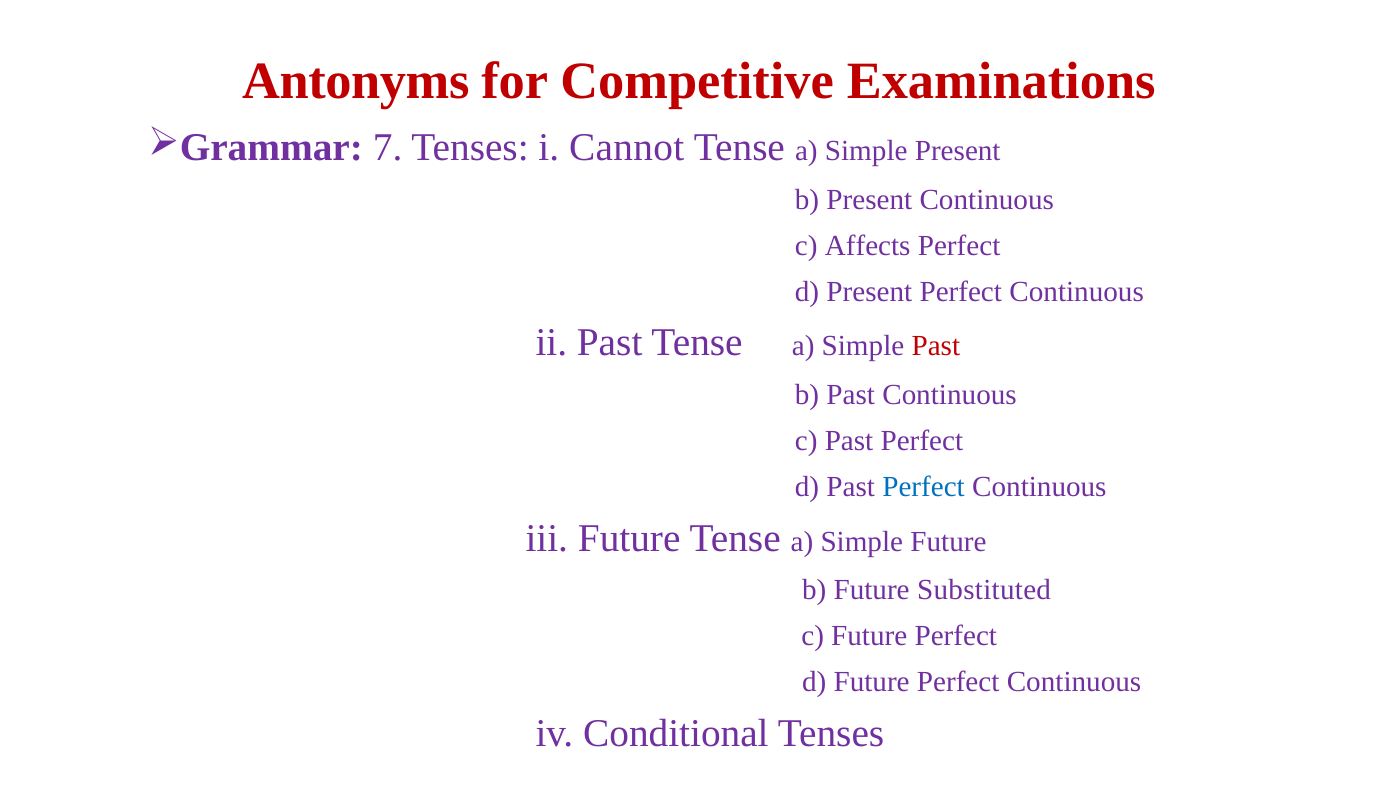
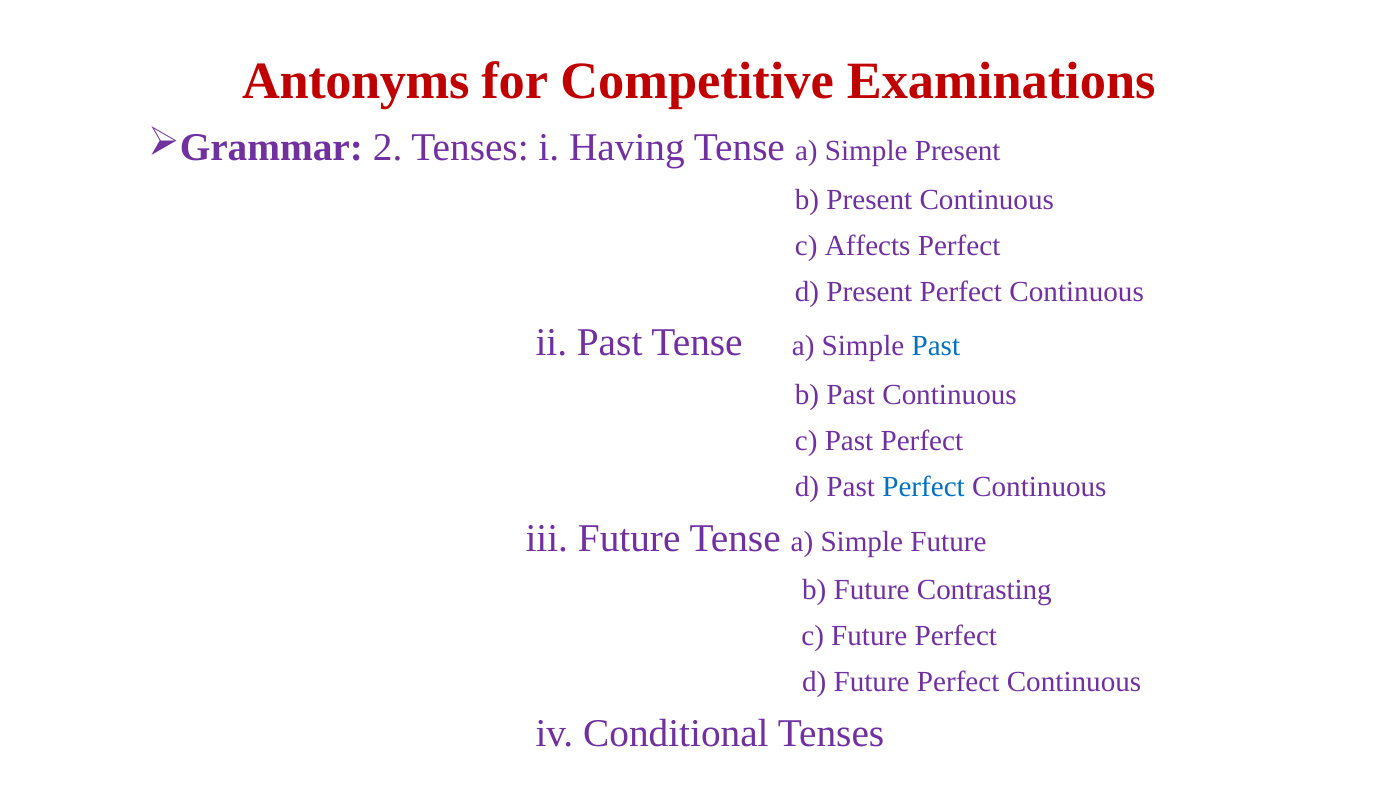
7: 7 -> 2 (388, 148)
Cannot: Cannot -> Having (627, 148)
Past colour: red -> blue (936, 346)
Substituted: Substituted -> Contrasting (984, 590)
